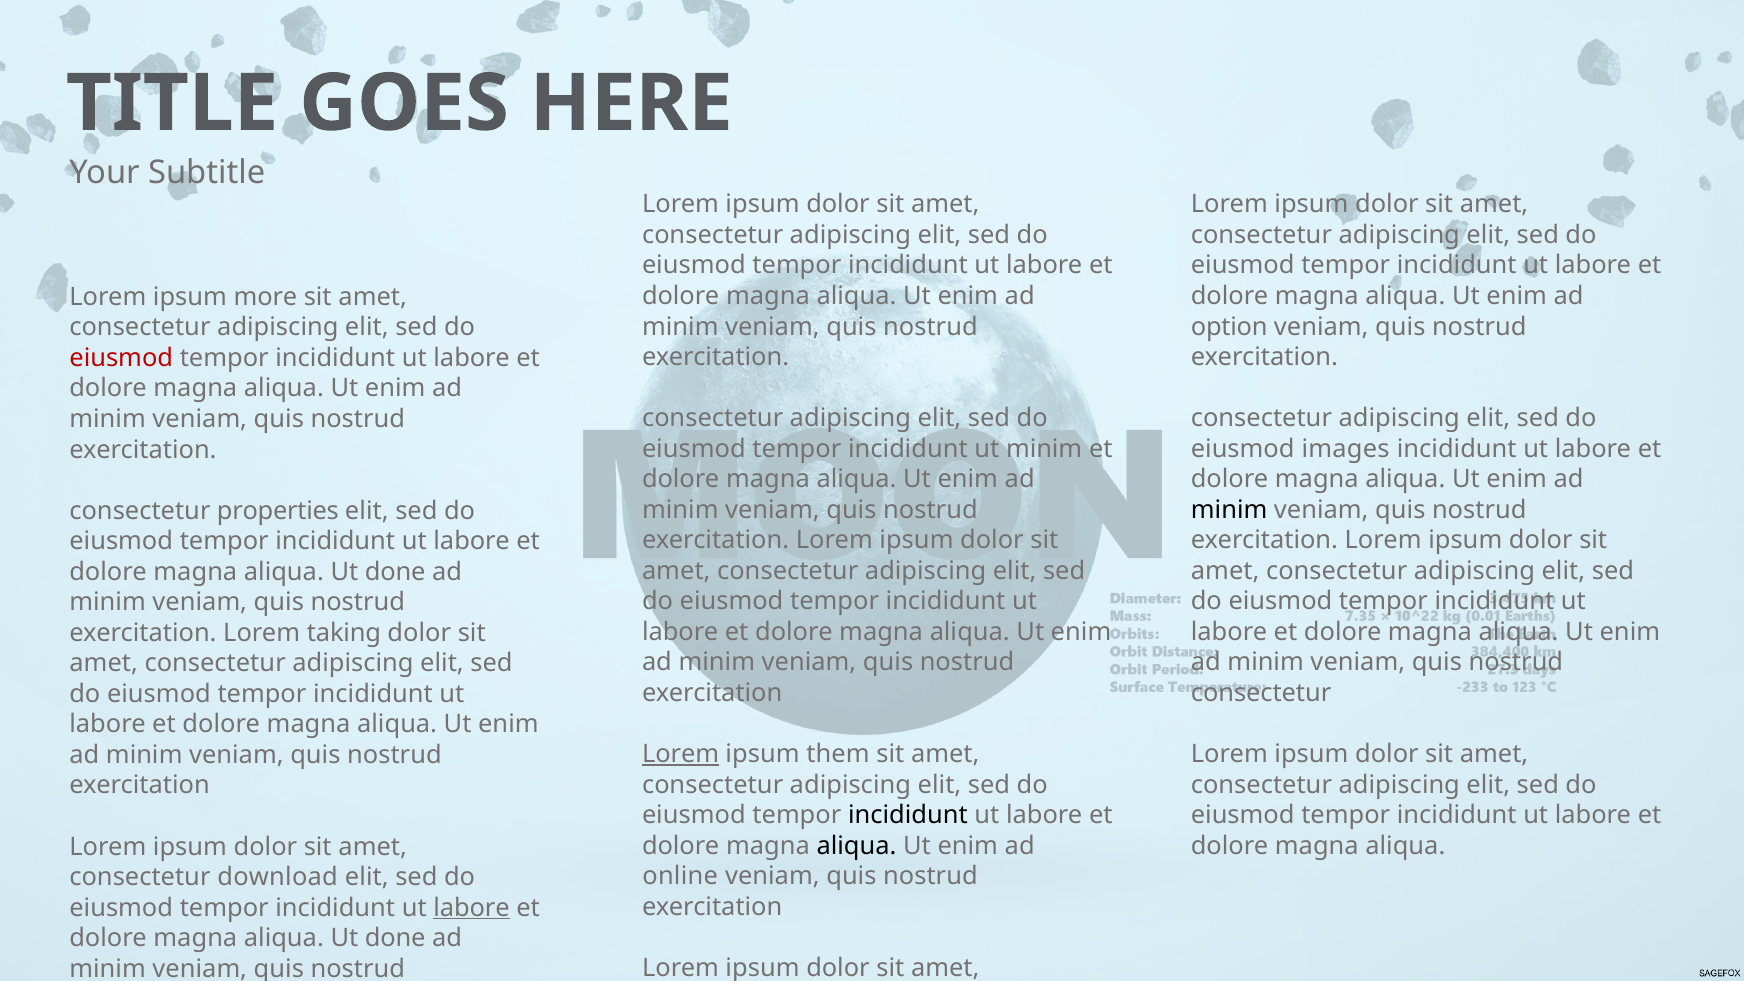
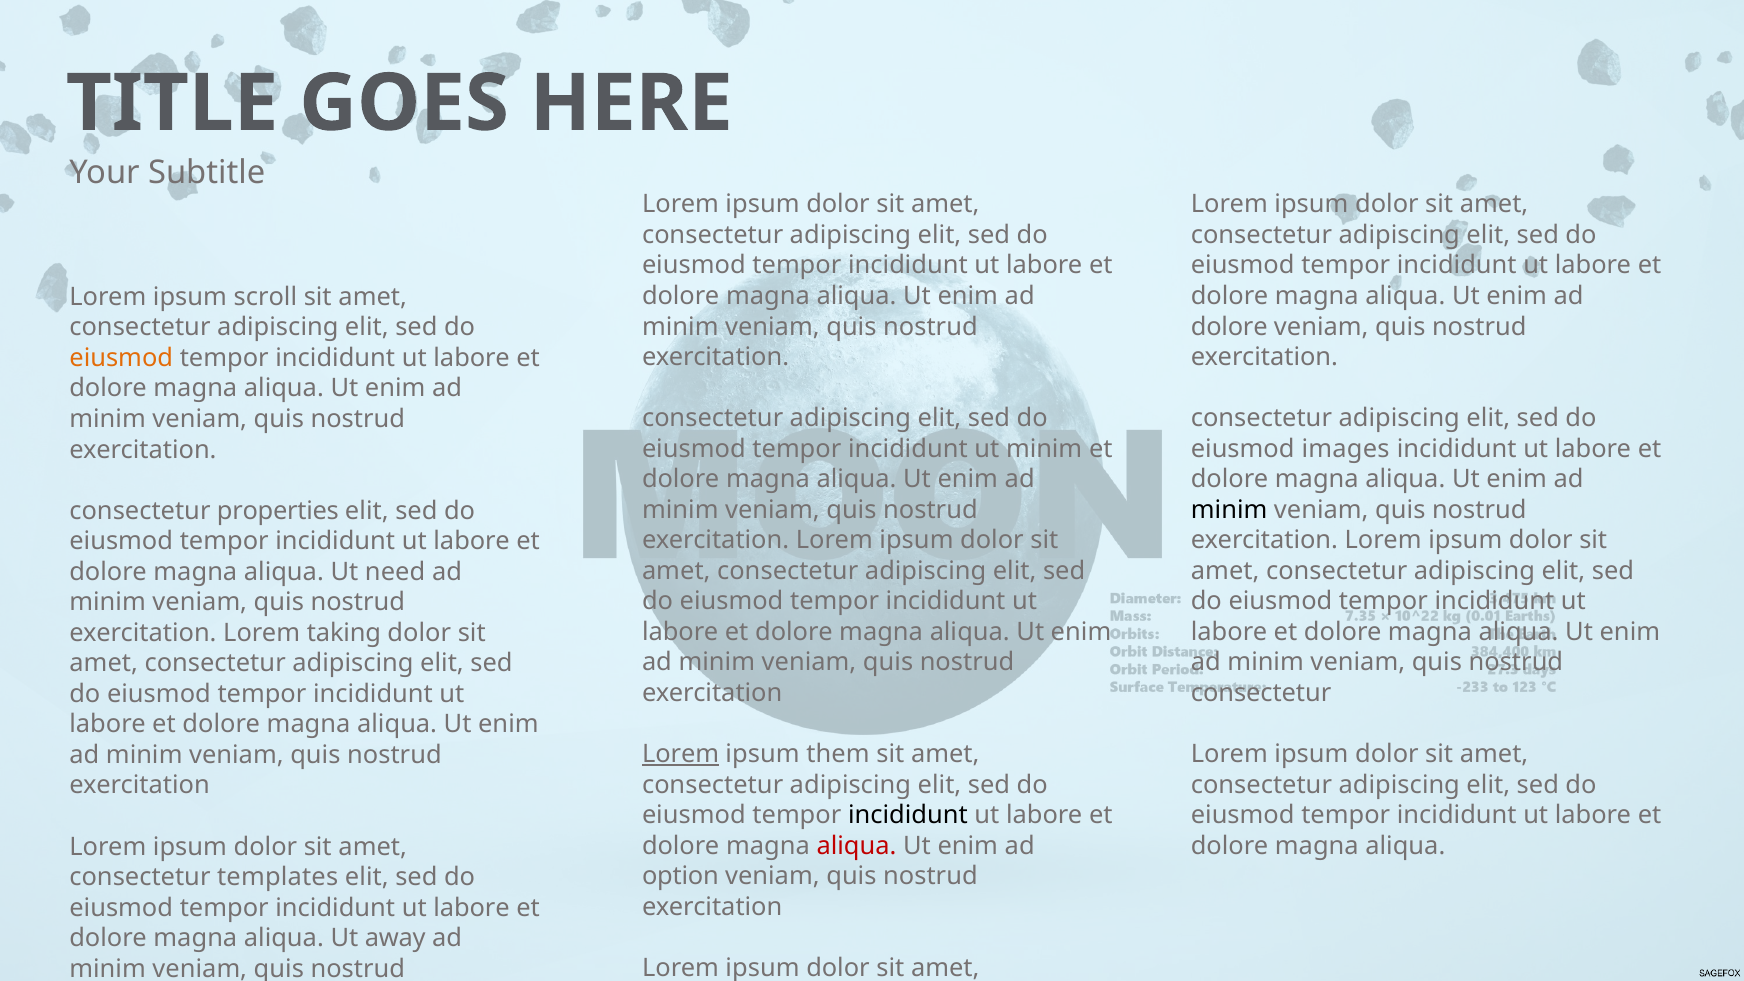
more: more -> scroll (265, 297)
option: option -> dolore (1229, 327)
eiusmod colour: red -> orange (121, 358)
done: done -> need (395, 572)
aliqua colour: black -> red (856, 846)
online: online -> option (680, 876)
download: download -> templates (278, 877)
labore underline: present -> none (472, 908)
done: done -> away (395, 938)
